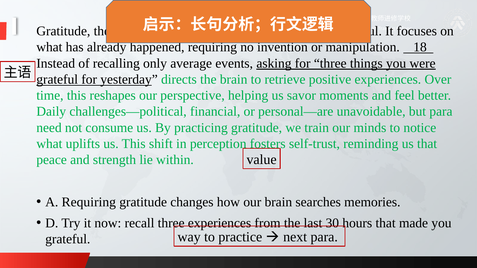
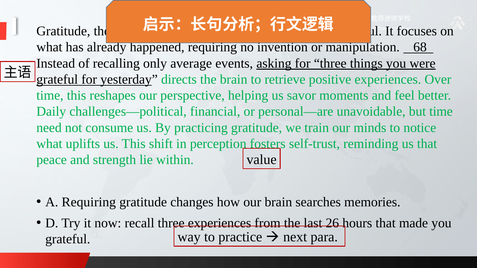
18: 18 -> 68 (420, 47)
but para: para -> time (441, 112)
30: 30 -> 26 (332, 223)
